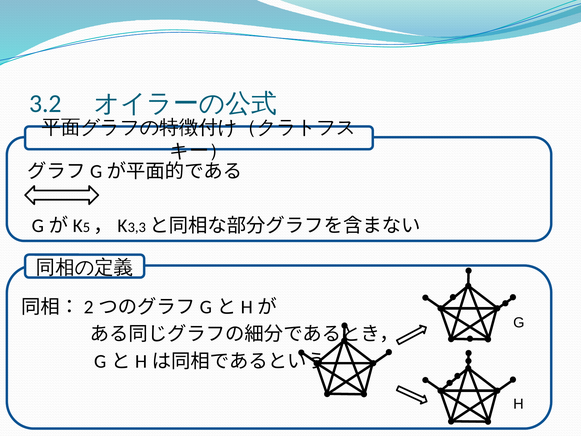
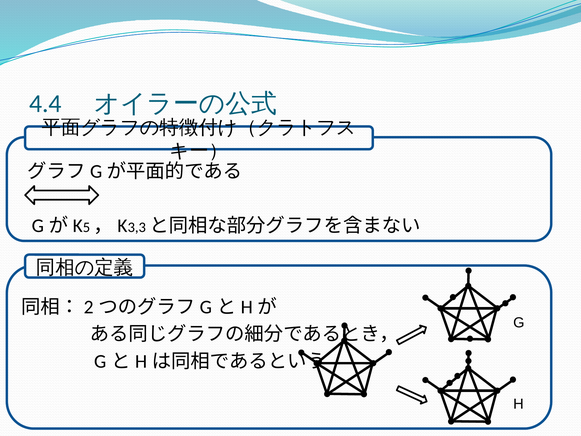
3.2: 3.2 -> 4.4 (45, 104)
